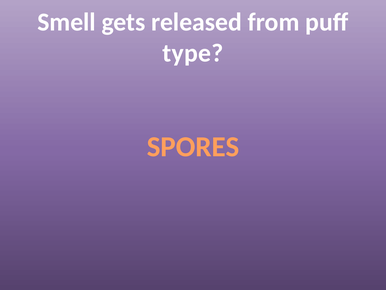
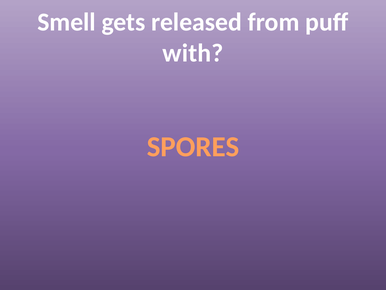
type: type -> with (193, 53)
